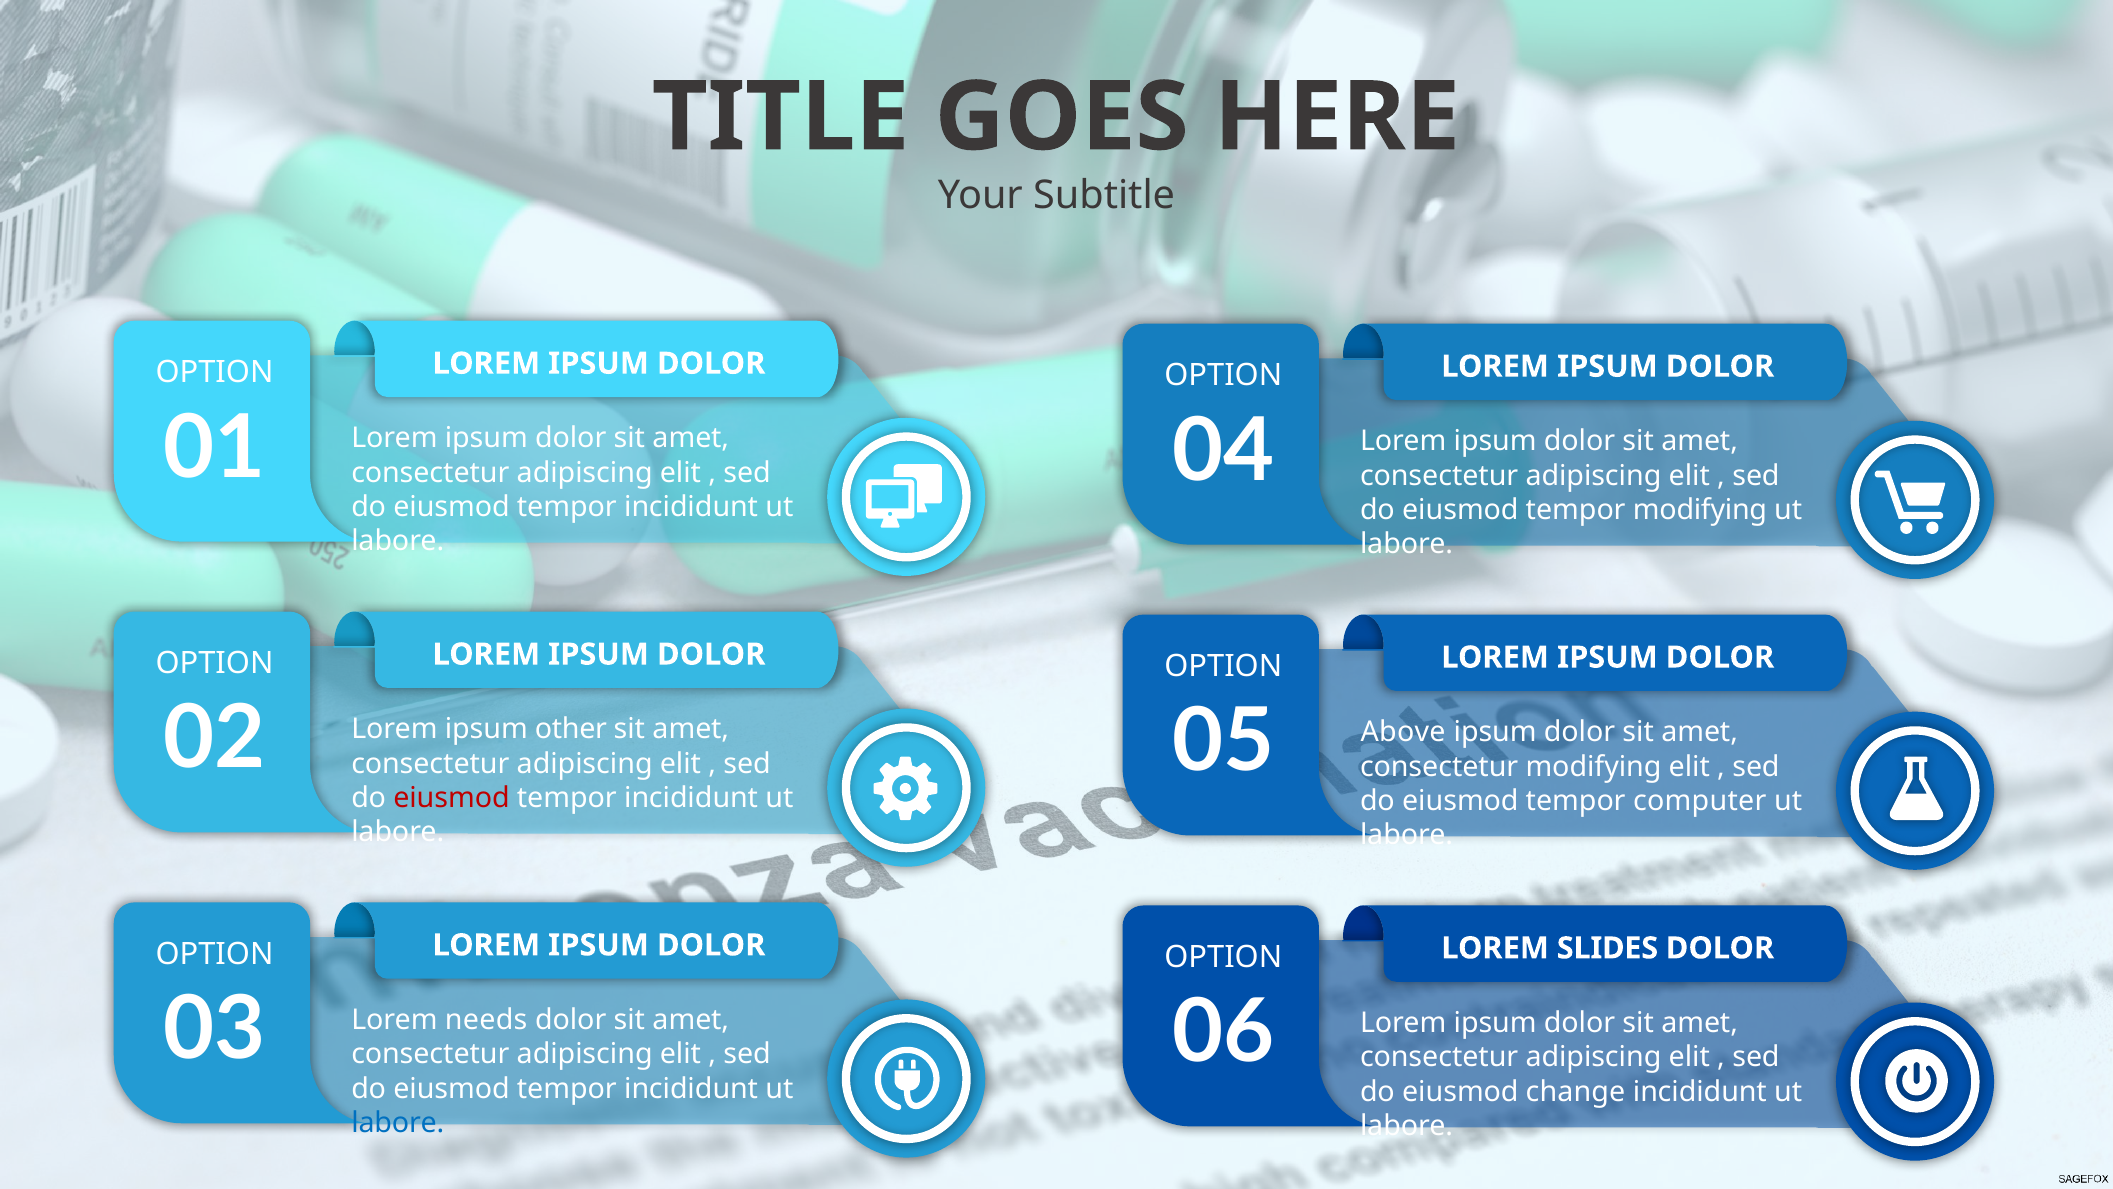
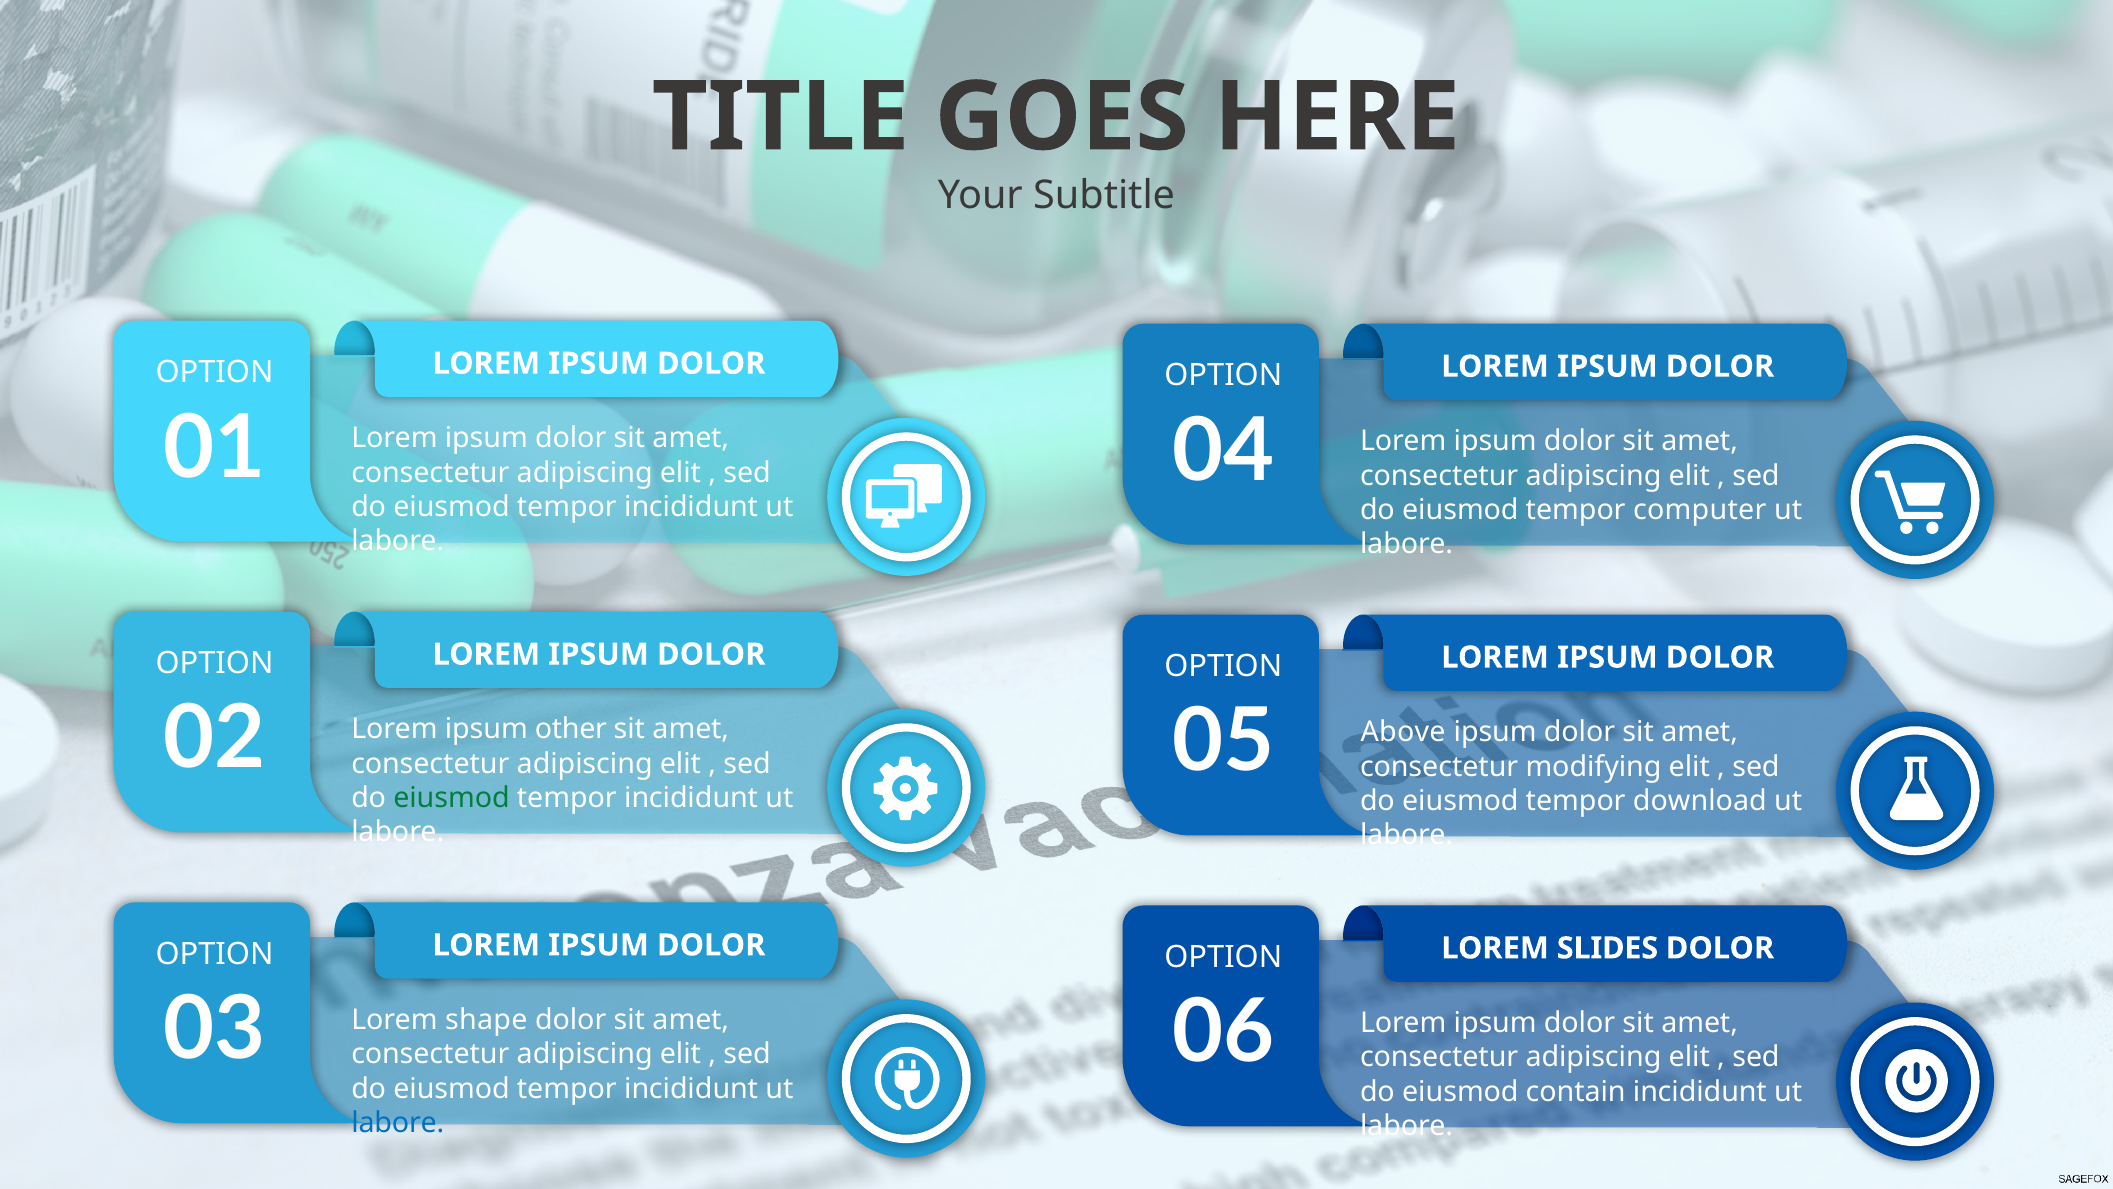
tempor modifying: modifying -> computer (1700, 510)
eiusmod colour: red -> green (451, 798)
computer: computer -> download (1700, 801)
needs: needs -> shape (486, 1020)
change: change -> contain (1576, 1091)
